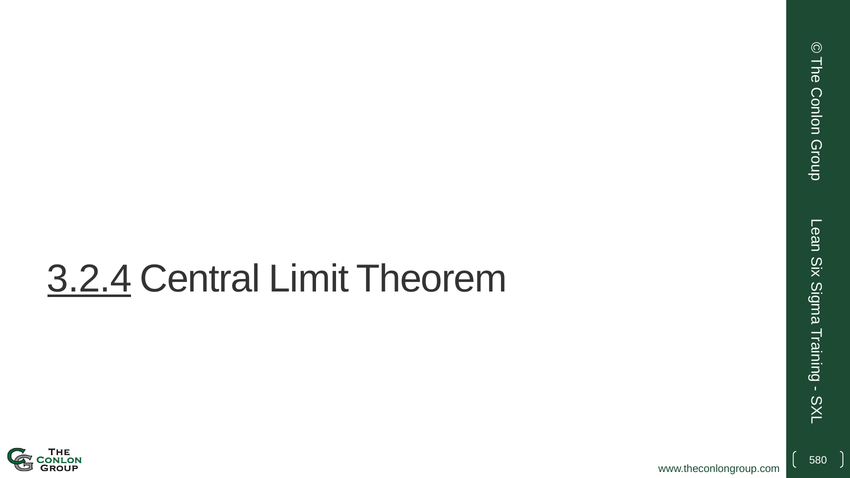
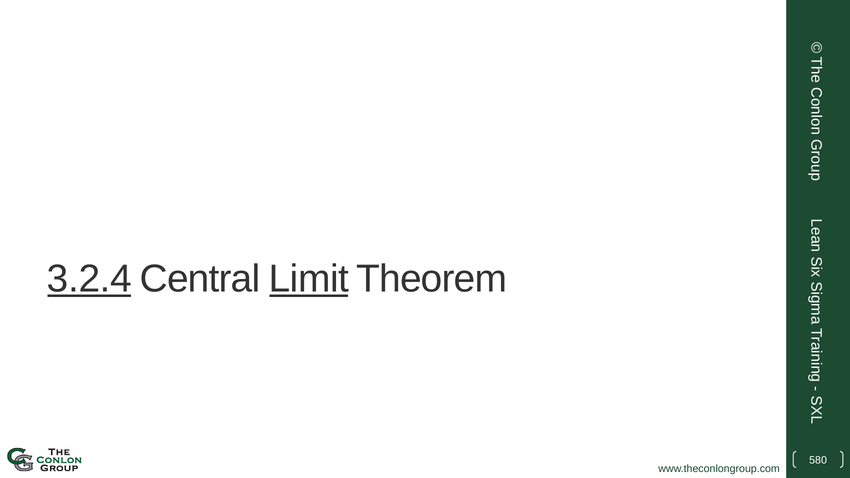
Limit underline: none -> present (309, 279)
